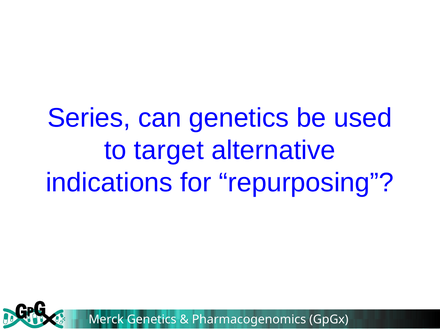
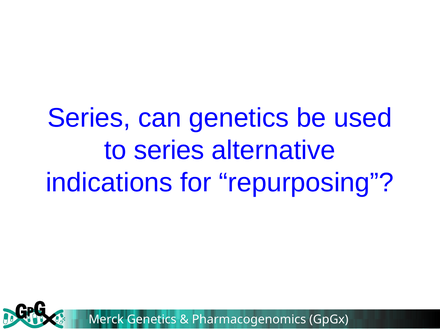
to target: target -> series (169, 150)
